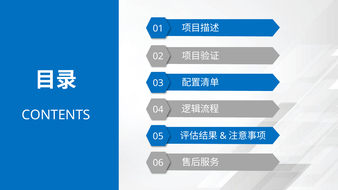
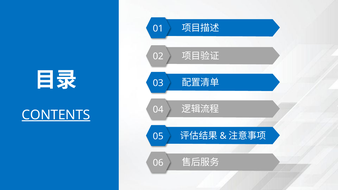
CONTENTS underline: none -> present (56, 115)
